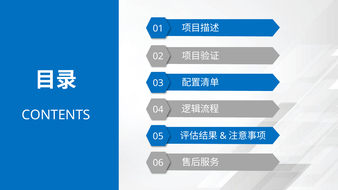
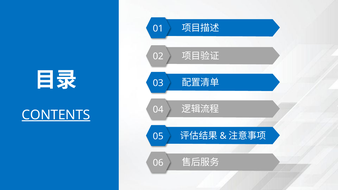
CONTENTS underline: none -> present (56, 115)
